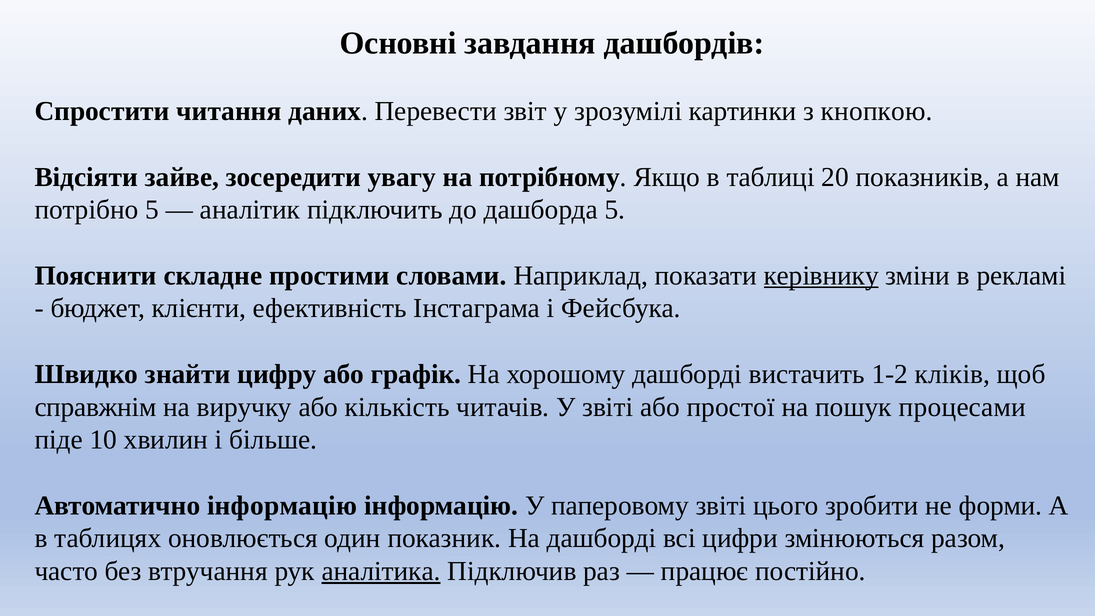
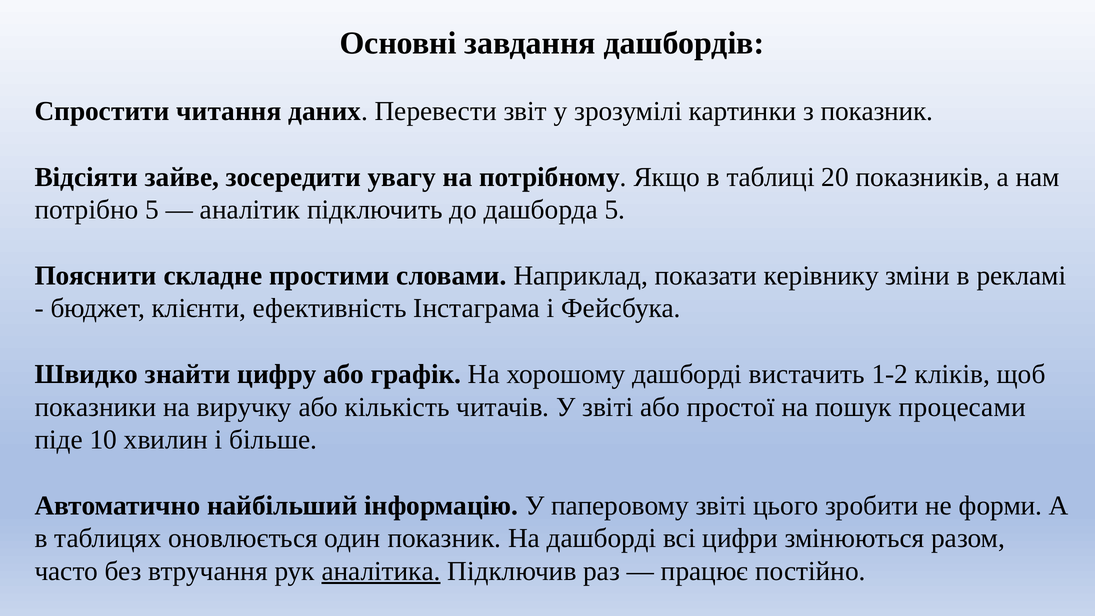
з кнопкою: кнопкою -> показник (877, 111)
керівнику underline: present -> none (821, 276)
справжнім: справжнім -> показники (95, 407)
Автоматично інформацію: інформацію -> найбільший (282, 505)
